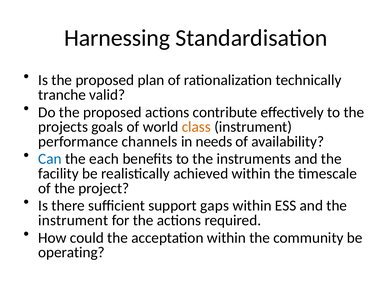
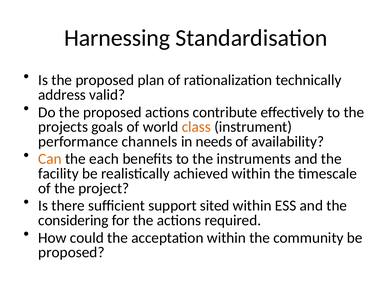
tranche: tranche -> address (62, 95)
Can colour: blue -> orange (50, 159)
gaps: gaps -> sited (215, 206)
instrument: instrument -> considering (73, 220)
operating: operating -> proposed (71, 252)
